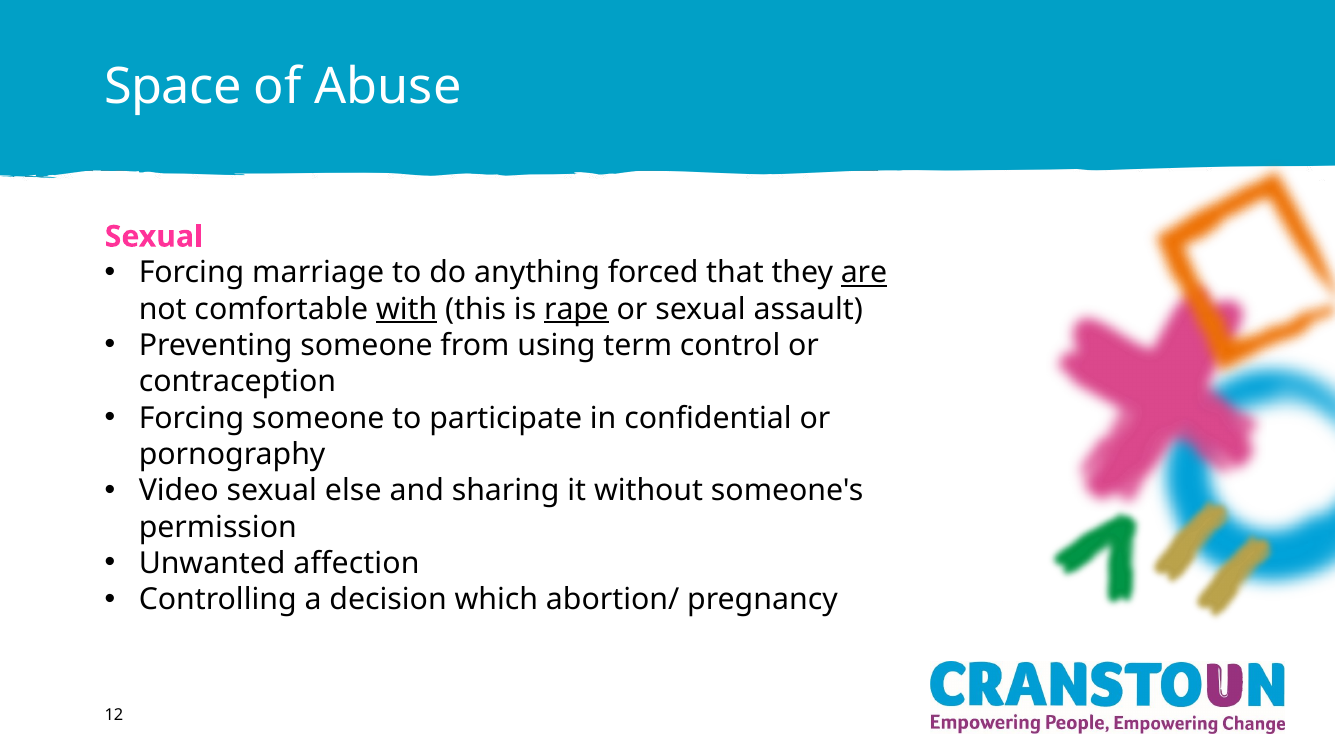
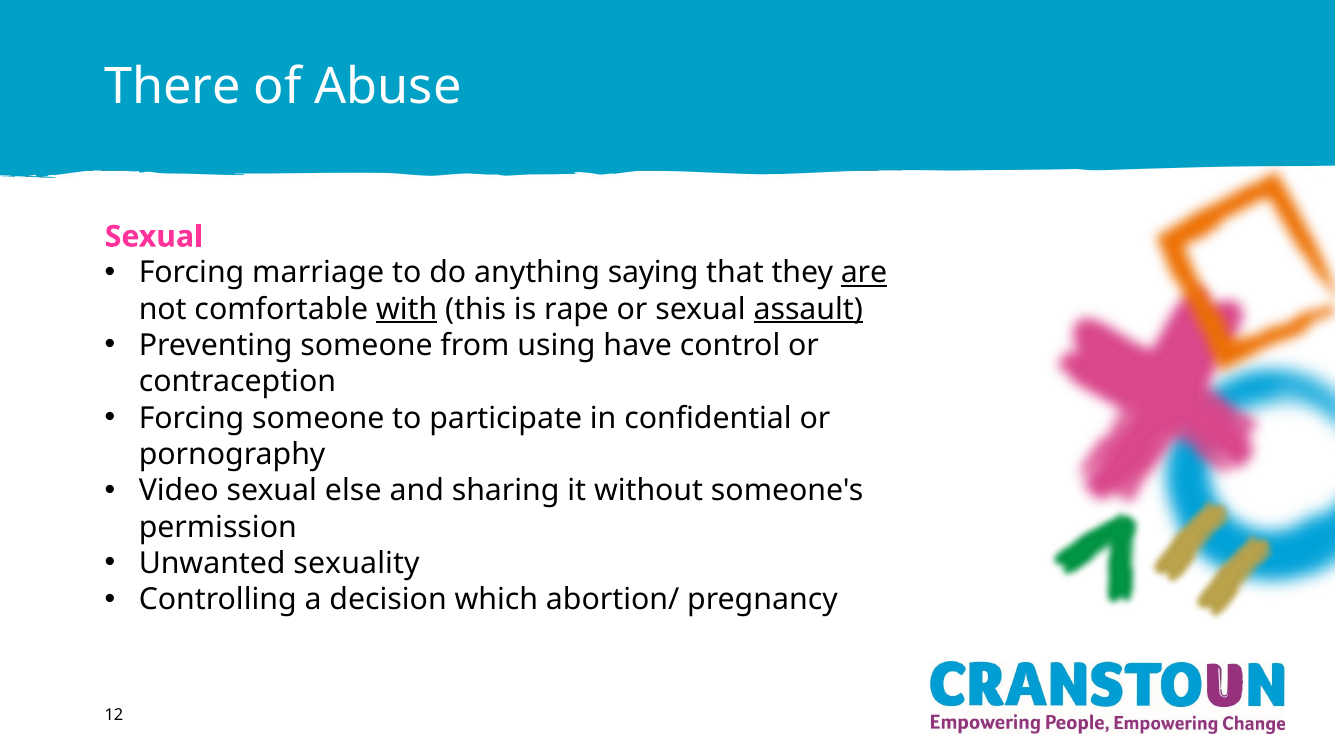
Space: Space -> There (173, 87)
forced: forced -> saying (653, 273)
rape underline: present -> none (576, 309)
assault underline: none -> present (808, 309)
term: term -> have (638, 346)
affection: affection -> sexuality (356, 563)
